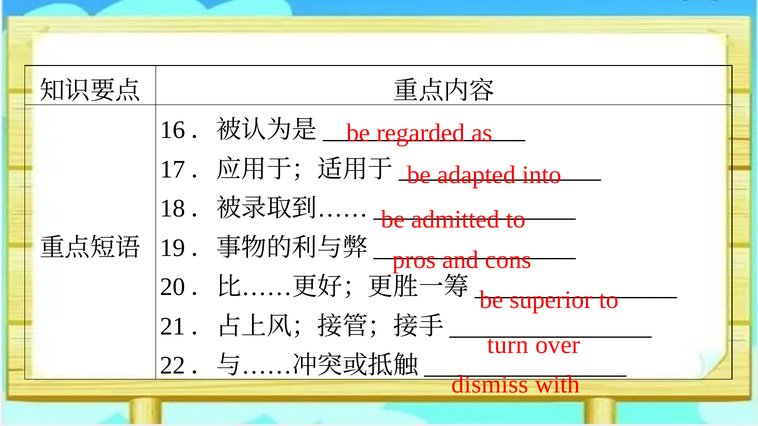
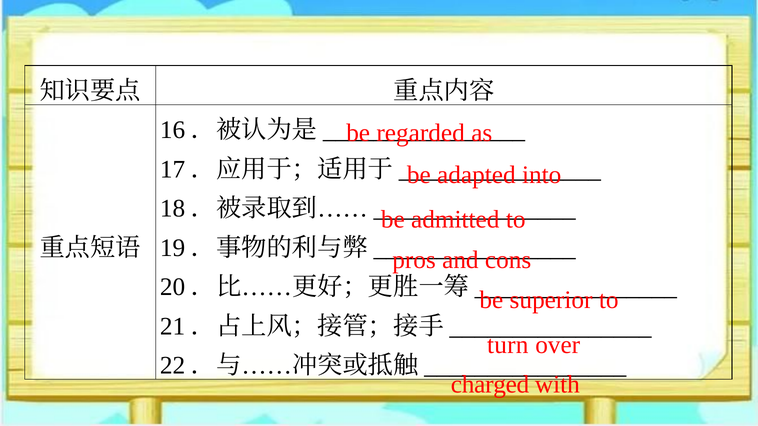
dismiss: dismiss -> charged (490, 385)
